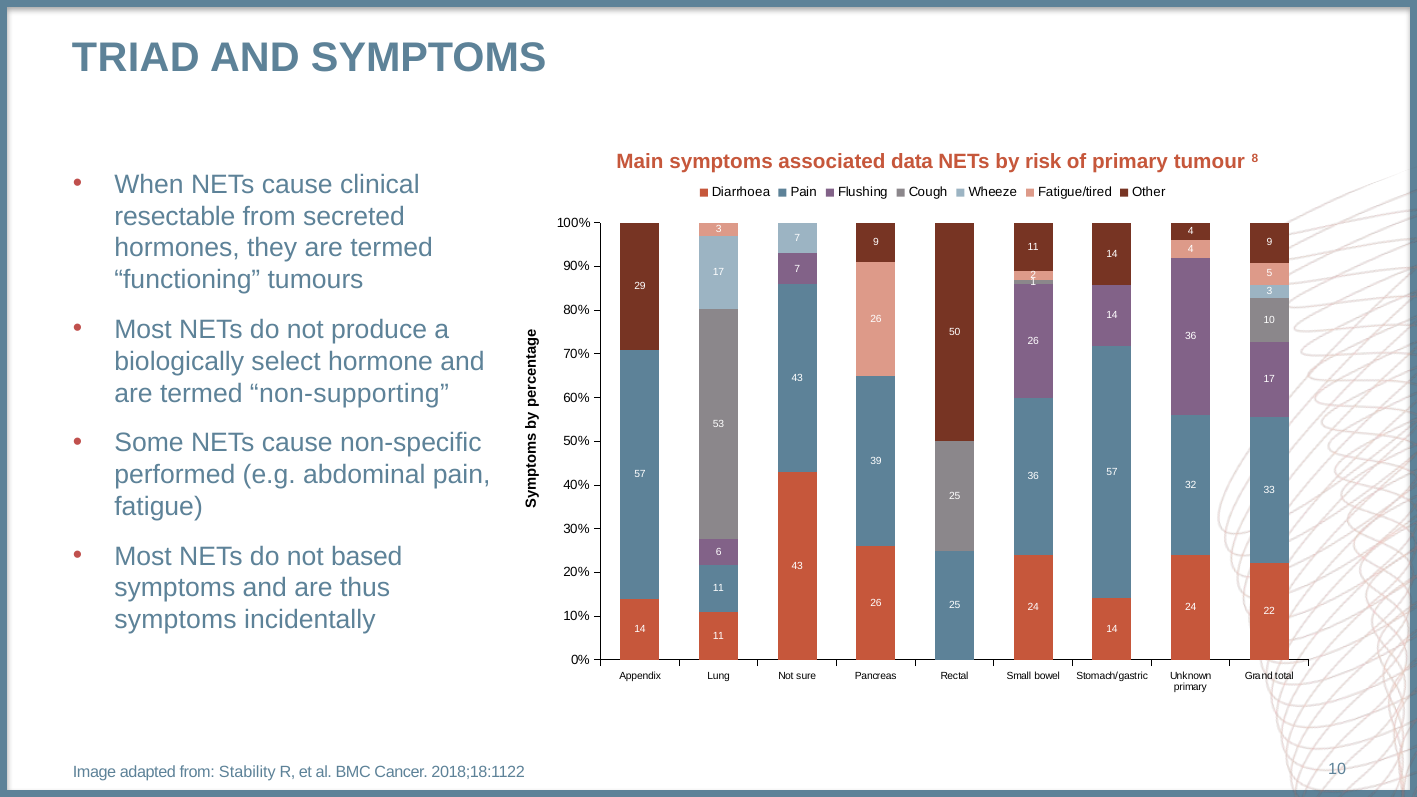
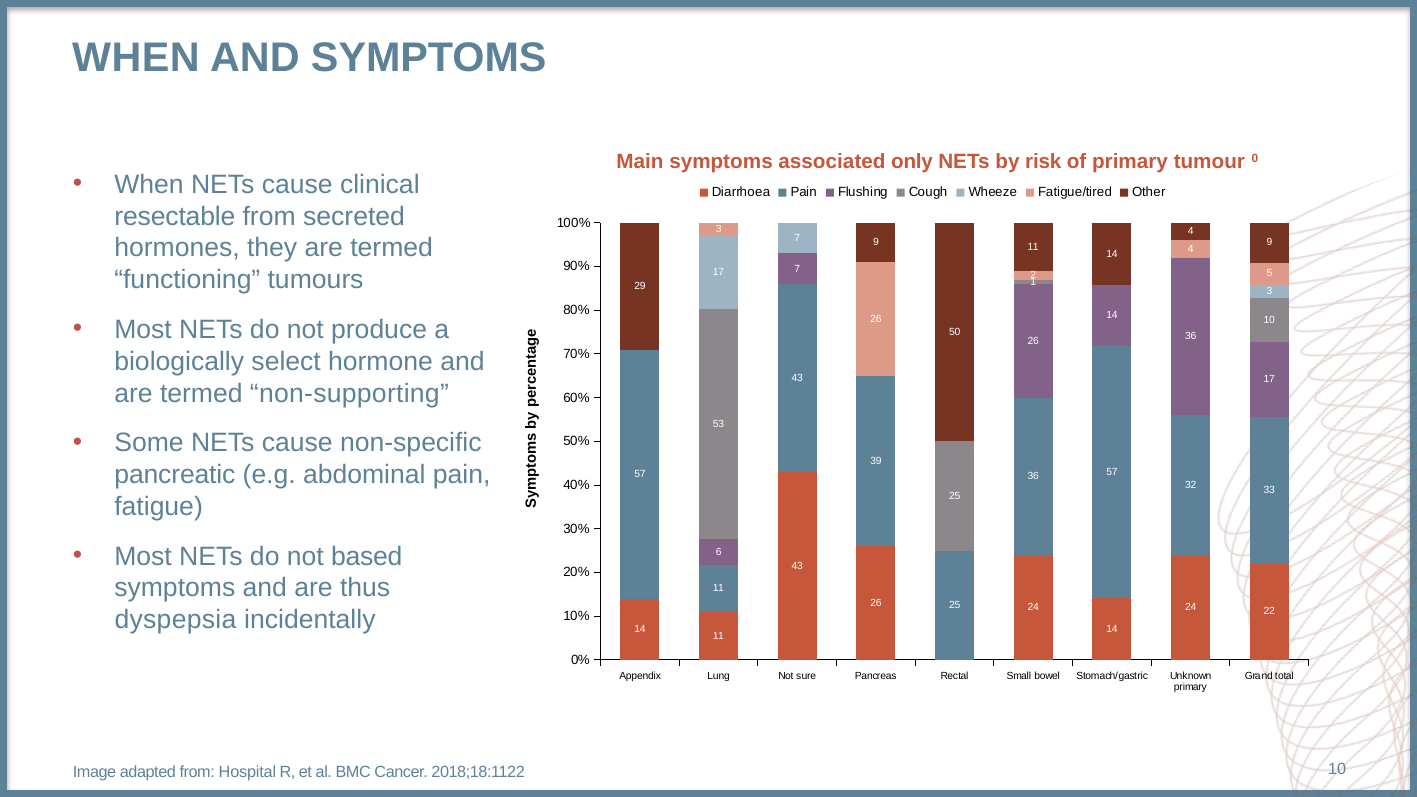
TRIAD: TRIAD -> WHEN (136, 58)
data: data -> only (912, 162)
8: 8 -> 0 (1255, 158)
performed: performed -> pancreatic (175, 475)
symptoms: symptoms -> dyspepsia (175, 620)
Stability: Stability -> Hospital (247, 772)
